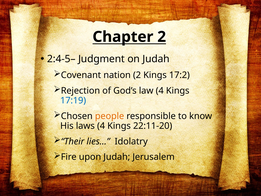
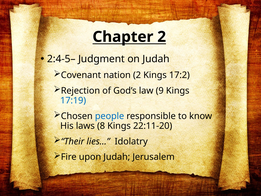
law 4: 4 -> 9 (160, 91)
people colour: orange -> blue (110, 116)
laws 4: 4 -> 8 (101, 126)
